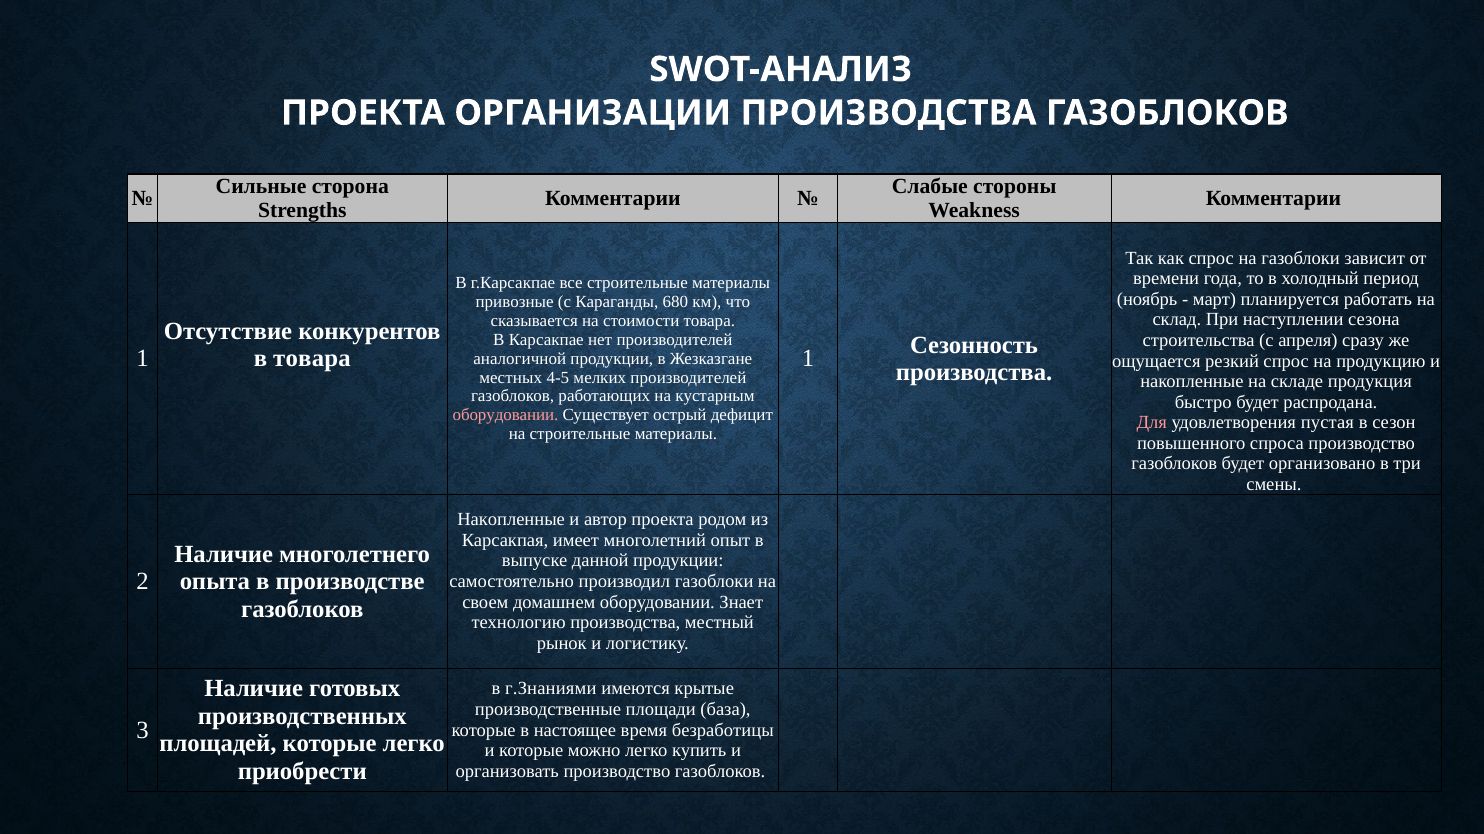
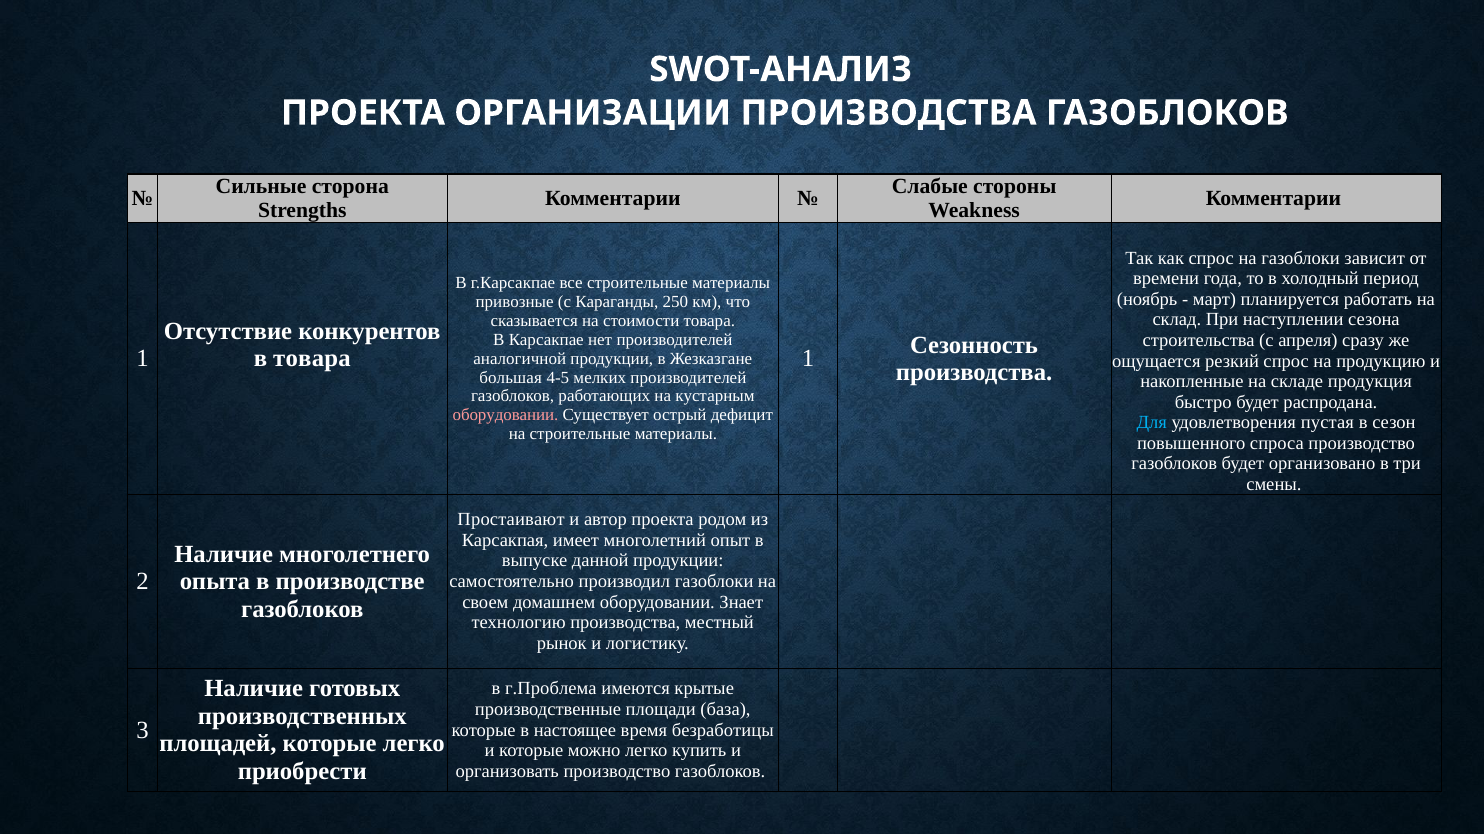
680: 680 -> 250 (675, 302)
местных: местных -> большая (511, 378)
Для colour: pink -> light blue (1152, 423)
Накопленные: Накопленные -> Простаивают (511, 520)
г.Знаниями: г.Знаниями -> г.Проблема (551, 689)
